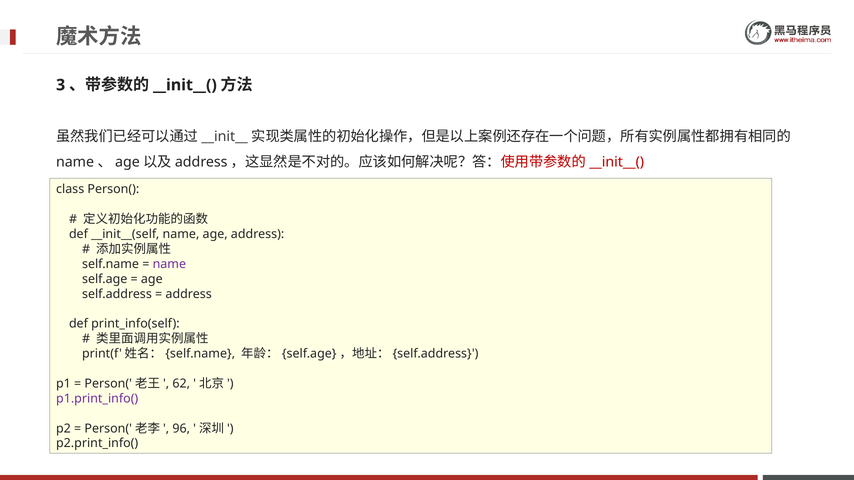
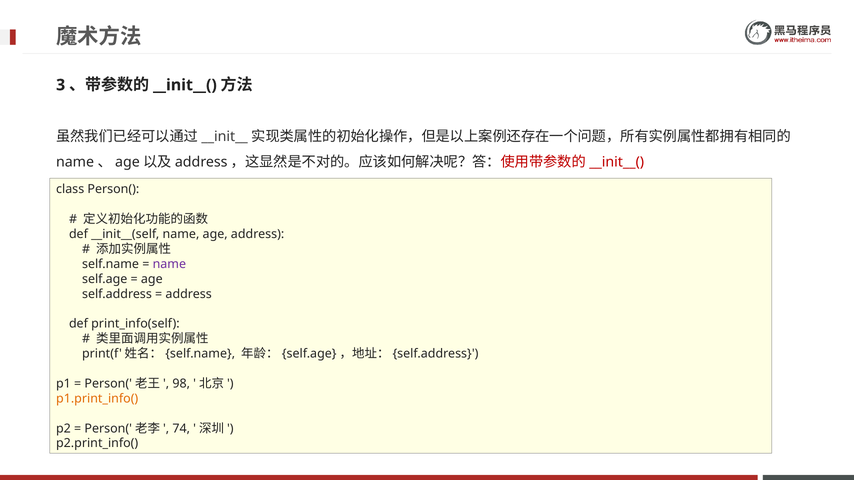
62: 62 -> 98 (181, 384)
p1.print_info( colour: purple -> orange (97, 399)
96: 96 -> 74 (181, 429)
